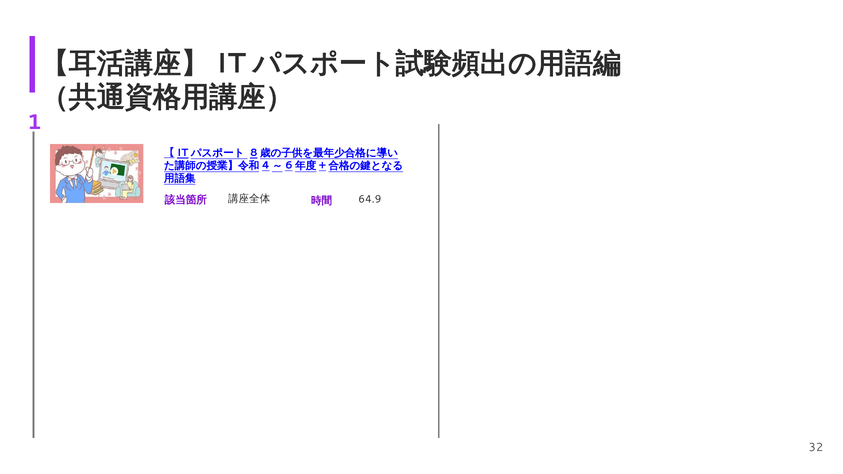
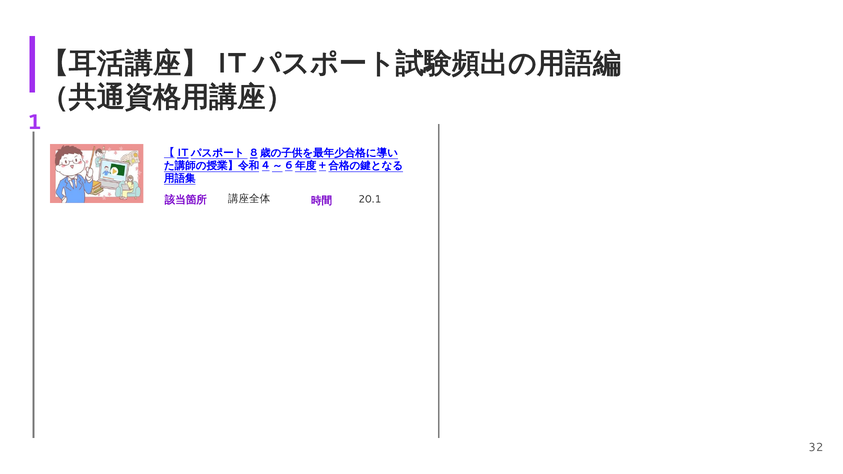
64.9: 64.9 -> 20.1 (370, 199)
